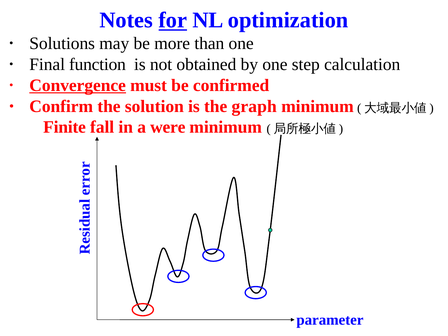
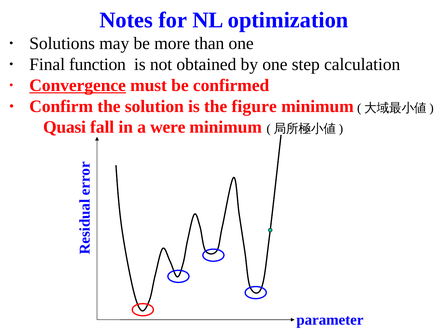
for underline: present -> none (173, 20)
graph: graph -> figure (254, 106)
Finite: Finite -> Quasi (65, 127)
